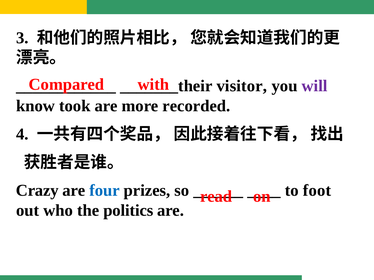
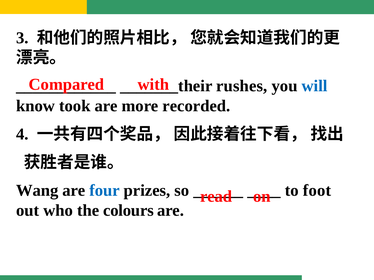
visitor: visitor -> rushes (242, 86)
will colour: purple -> blue (315, 86)
Crazy: Crazy -> Wang (37, 191)
politics: politics -> colours (128, 211)
